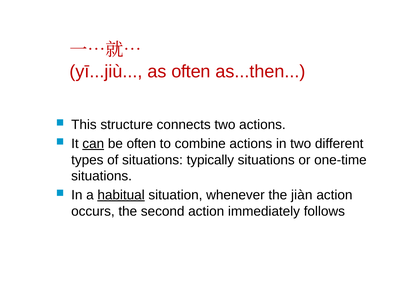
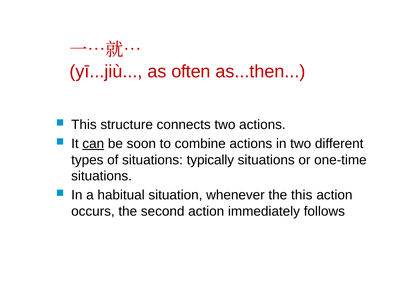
be often: often -> soon (141, 144)
habitual underline: present -> none (121, 195)
the jiàn: jiàn -> this (302, 195)
